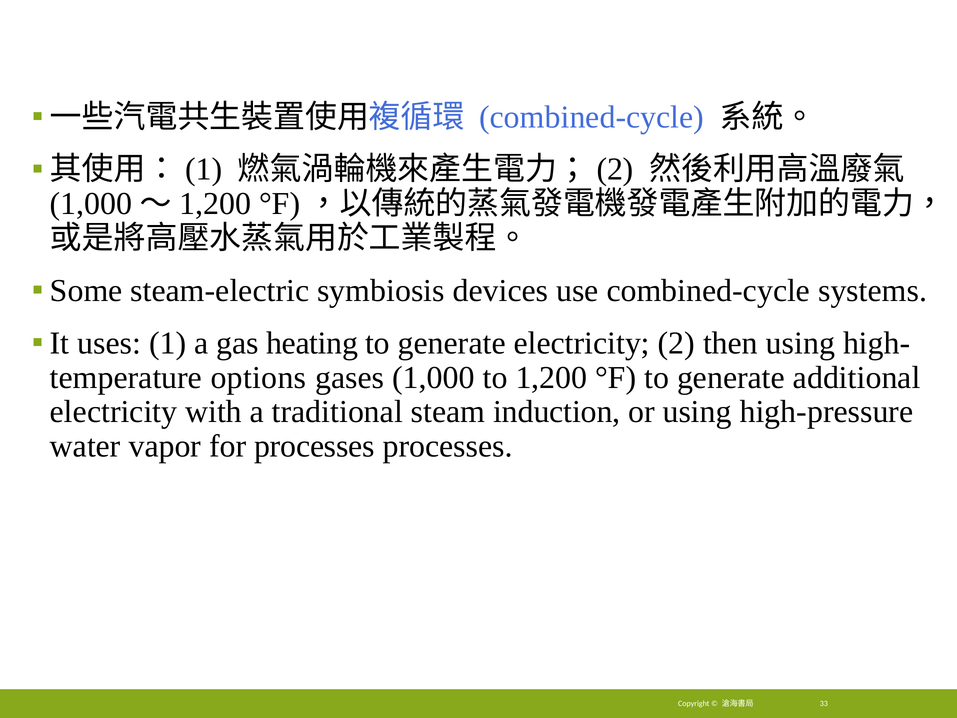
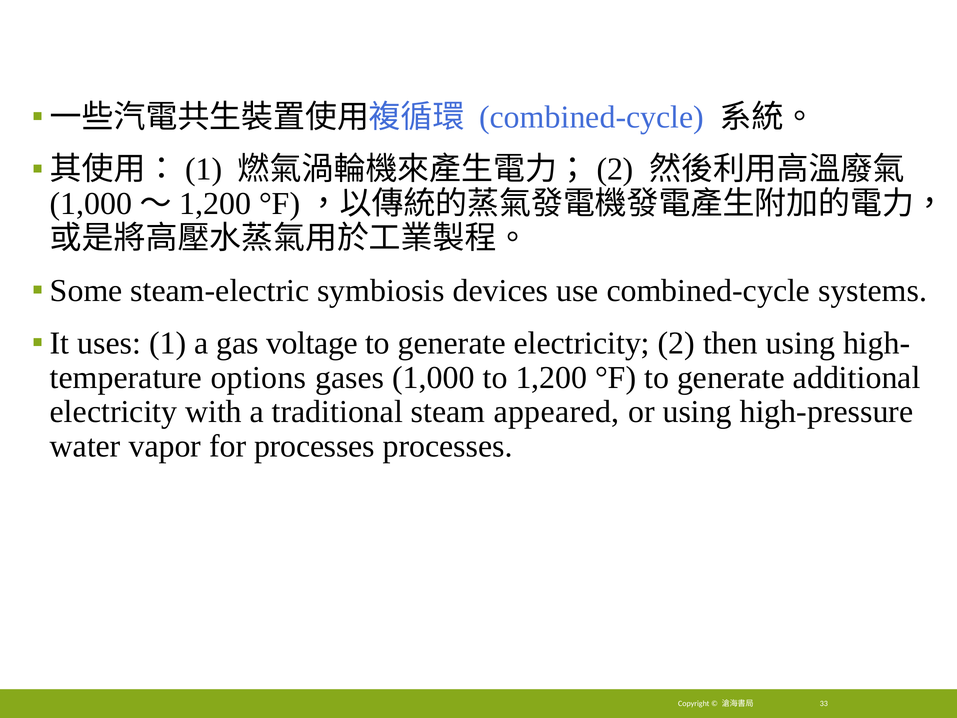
heating: heating -> voltage (312, 343)
induction: induction -> appeared (557, 412)
